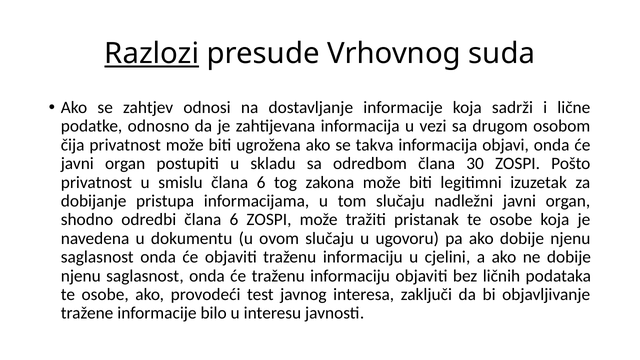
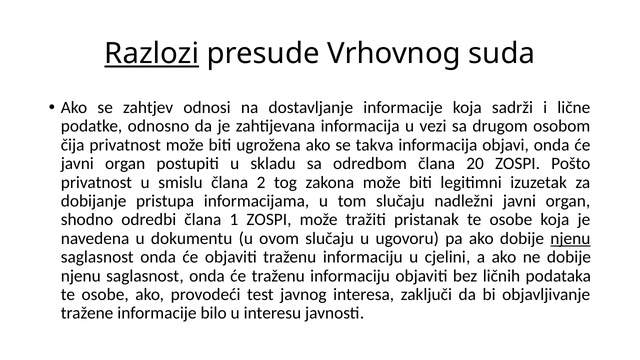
30: 30 -> 20 (475, 164)
smislu člana 6: 6 -> 2 (261, 182)
odredbi člana 6: 6 -> 1 (234, 220)
njenu underline: none -> present (570, 238)
